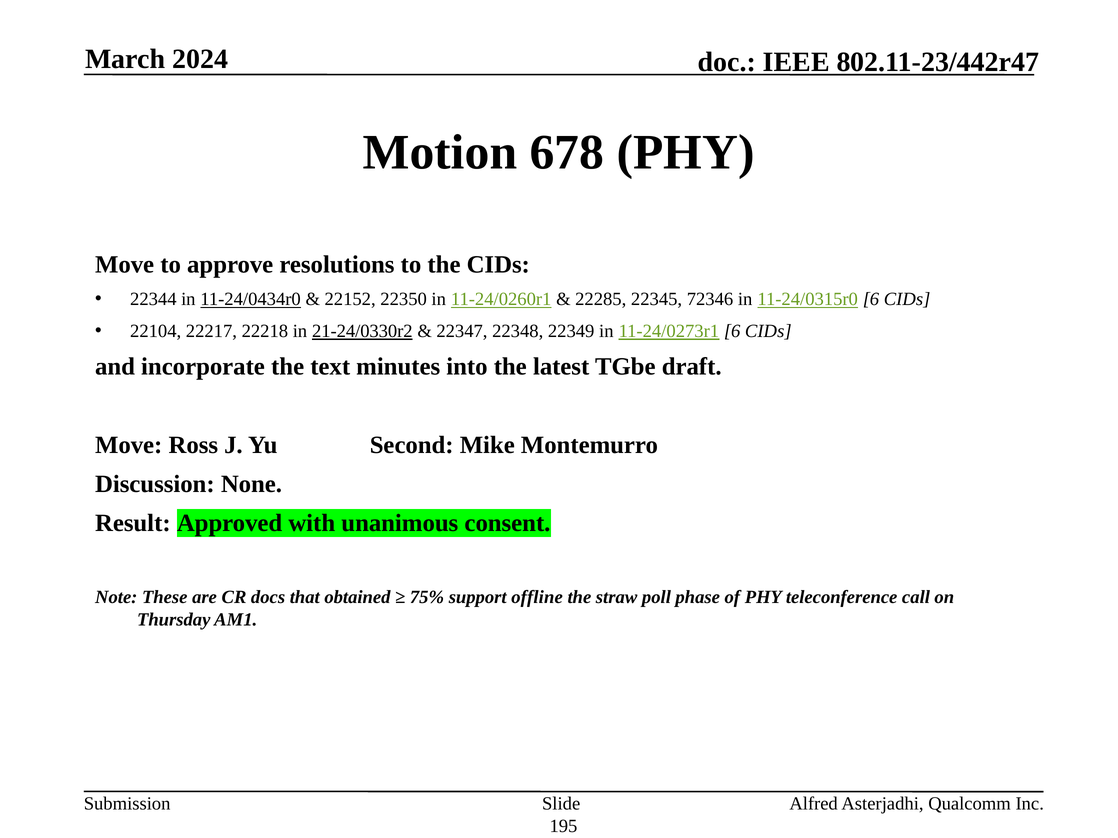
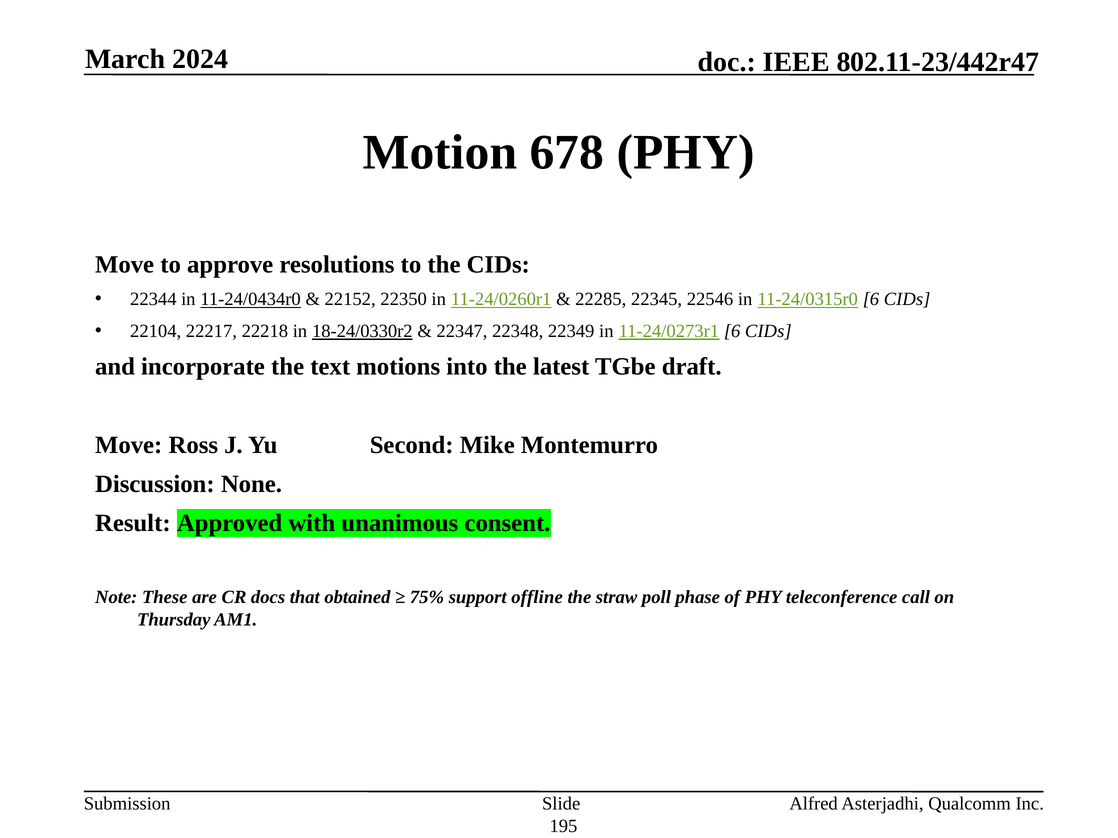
72346: 72346 -> 22546 (710, 299)
21-24/0330r2: 21-24/0330r2 -> 18-24/0330r2 (362, 331)
minutes: minutes -> motions (398, 367)
